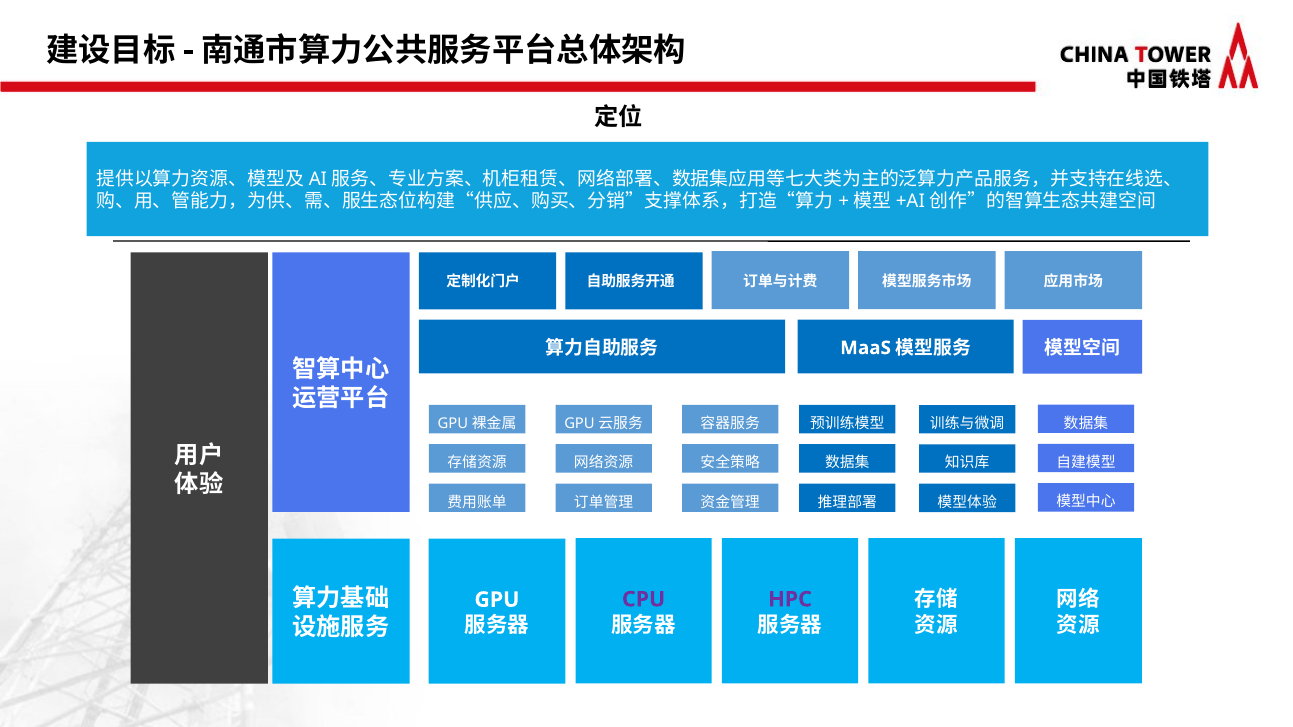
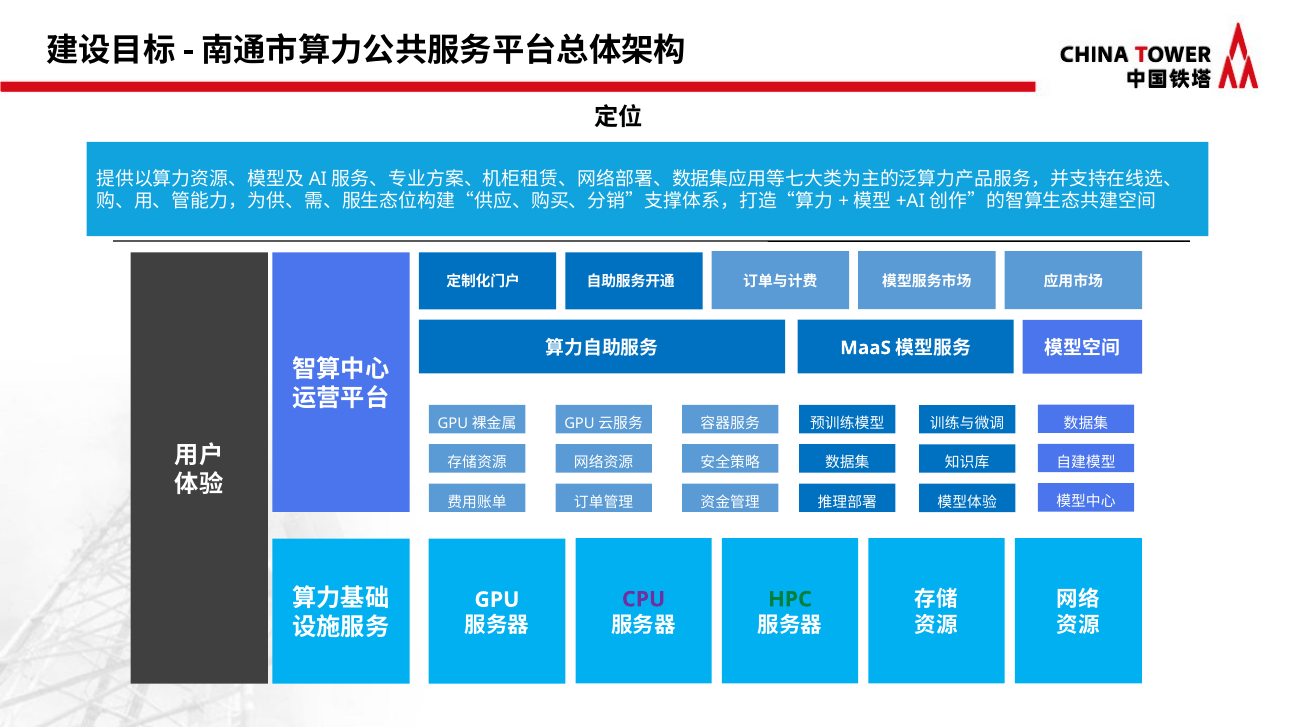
HPC colour: purple -> green (790, 600)
